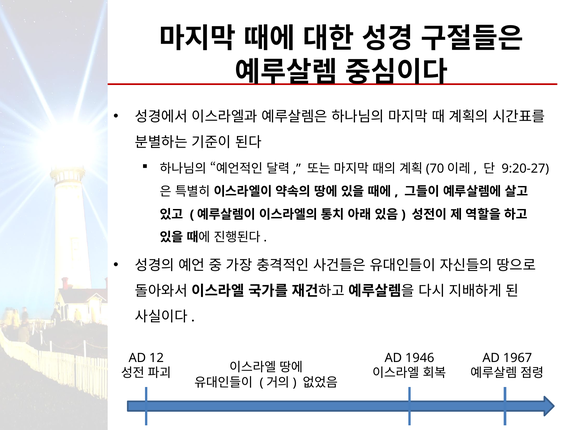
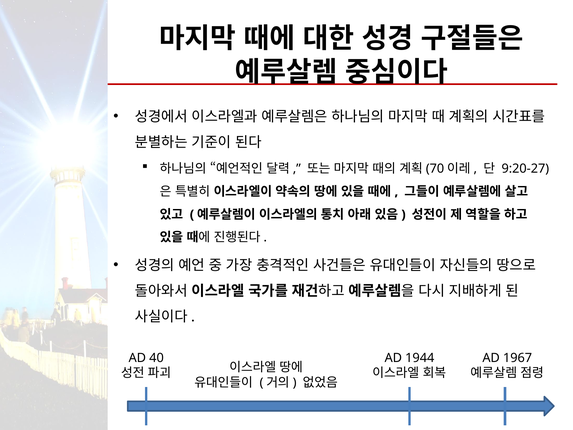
12: 12 -> 40 (157, 358)
1946: 1946 -> 1944 (420, 358)
